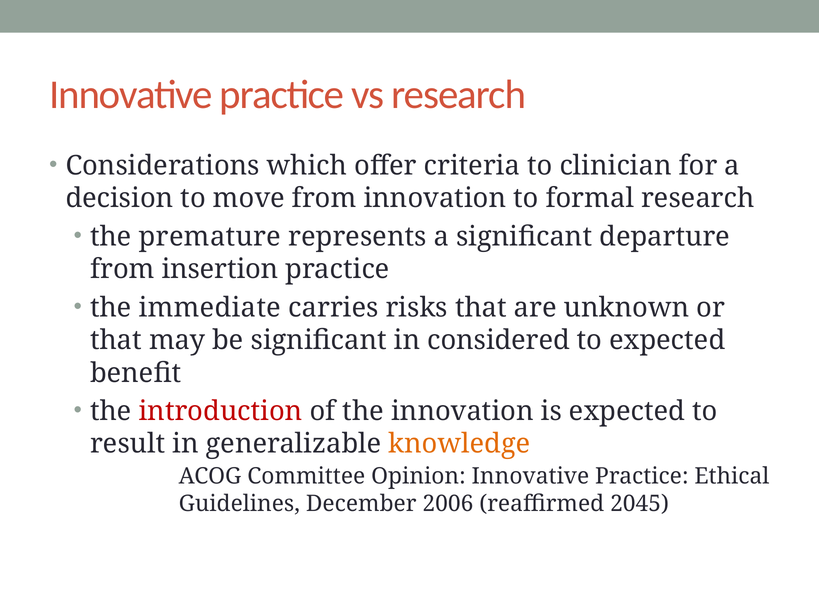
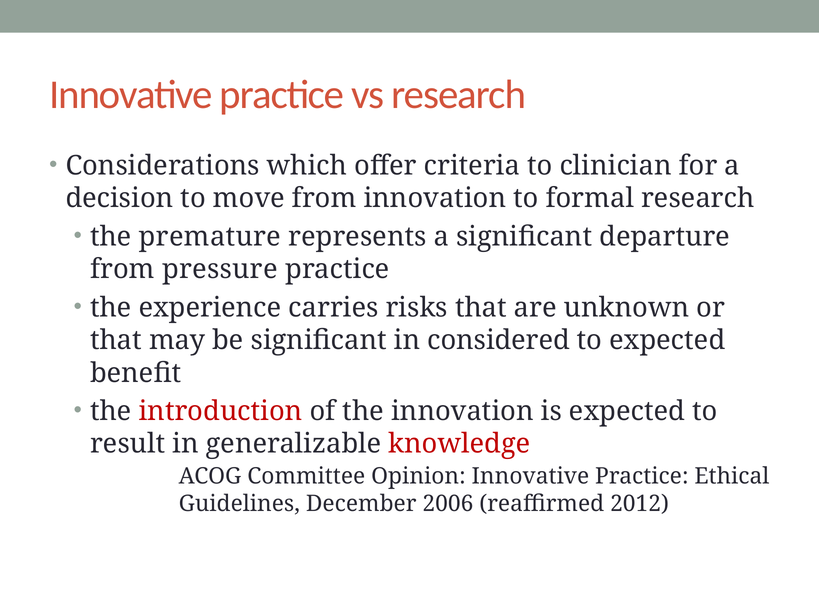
insertion: insertion -> pressure (220, 269)
immediate: immediate -> experience (210, 308)
knowledge colour: orange -> red (459, 444)
2045: 2045 -> 2012 (640, 504)
